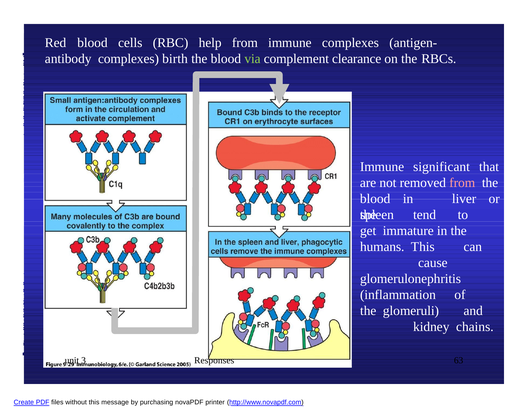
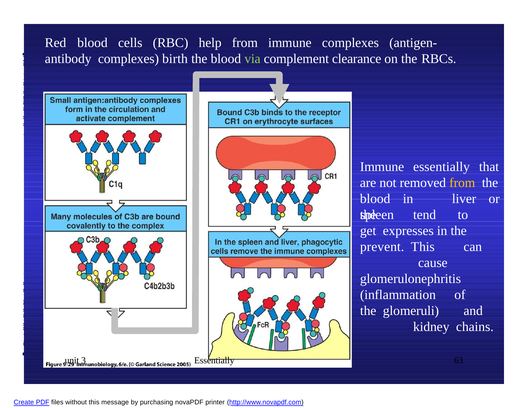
Immune significant: significant -> essentially (442, 167)
from colour: pink -> yellow (462, 183)
immature: immature -> expresses (408, 231)
humans: humans -> prevent (382, 247)
3 Responses: Responses -> Essentially (214, 360)
